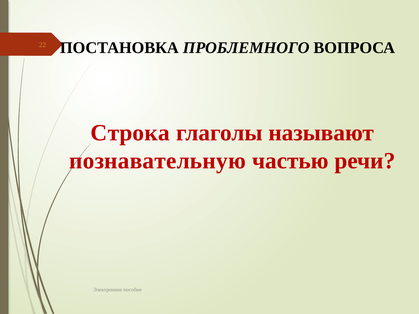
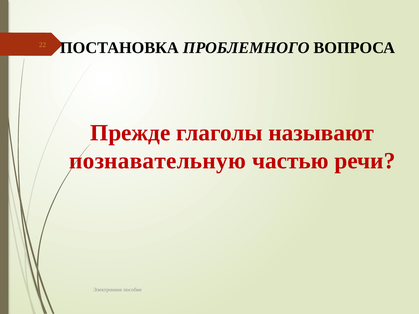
Строка: Строка -> Прежде (130, 133)
